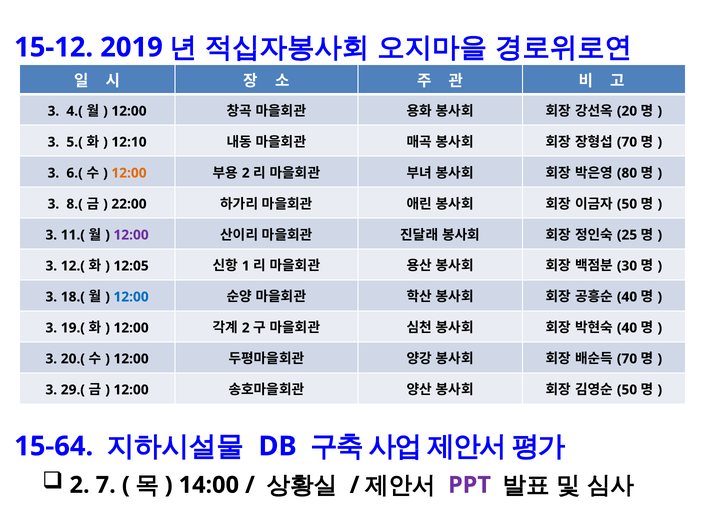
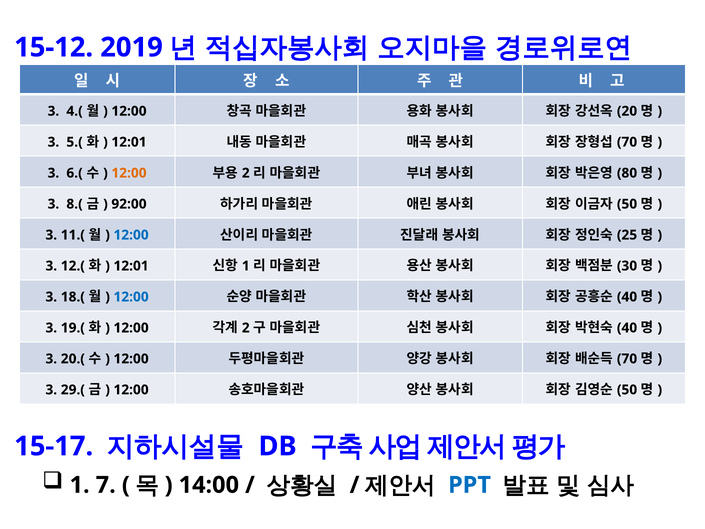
12:10: 12:10 -> 12:01 (129, 142)
22:00: 22:00 -> 92:00 (129, 204)
12:00 colour: purple -> blue (131, 235)
12:05: 12:05 -> 12:01 (131, 266)
15-64: 15-64 -> 15-17 (54, 446)
2: 2 -> 1 (80, 485)
PPT colour: purple -> blue (470, 485)
